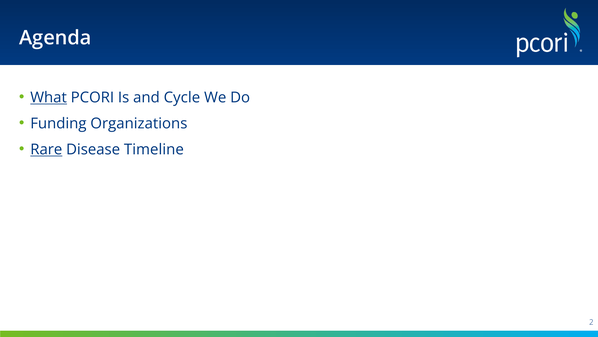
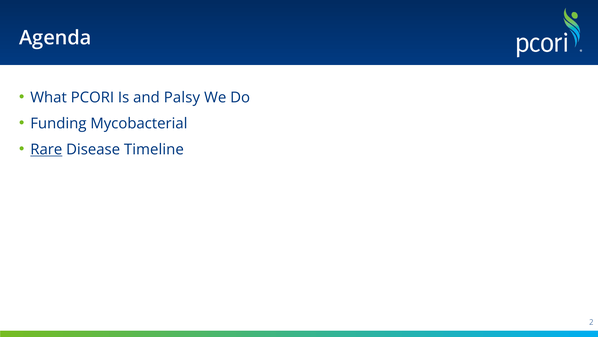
What underline: present -> none (49, 97)
Cycle: Cycle -> Palsy (182, 97)
Organizations: Organizations -> Mycobacterial (139, 123)
